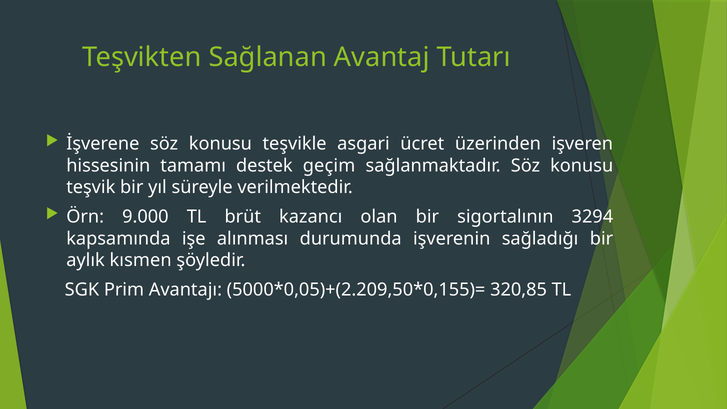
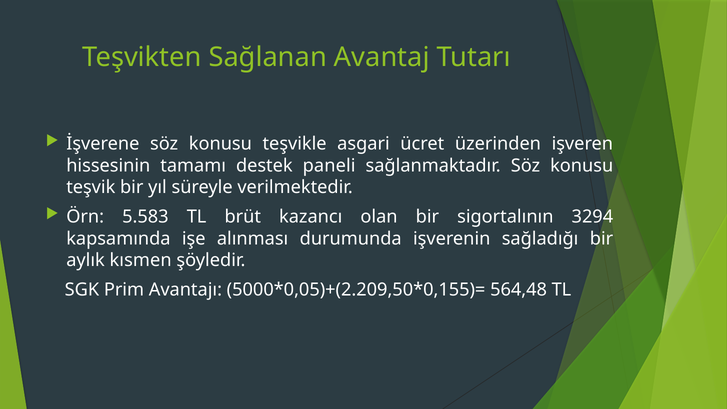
geçim: geçim -> paneli (329, 166)
9.000: 9.000 -> 5.583 (145, 217)
320,85: 320,85 -> 564,48 (519, 290)
